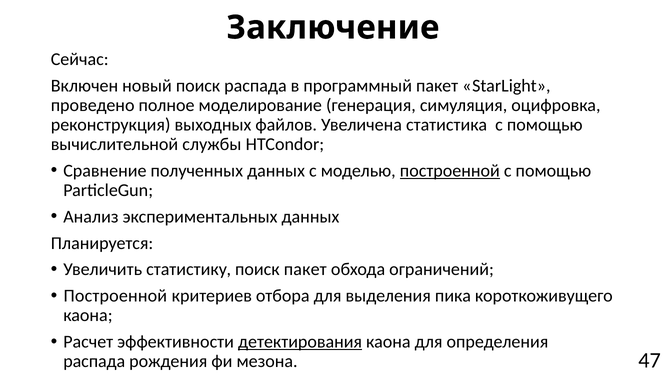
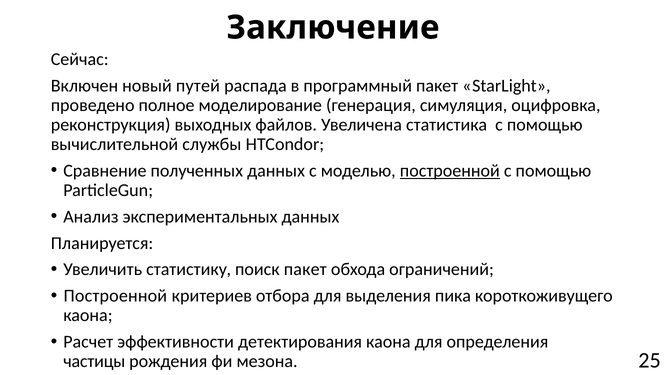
новый поиск: поиск -> путей (198, 86)
детектирования underline: present -> none (300, 342)
распада: распада -> частицы (94, 361)
47: 47 -> 25 (650, 360)
